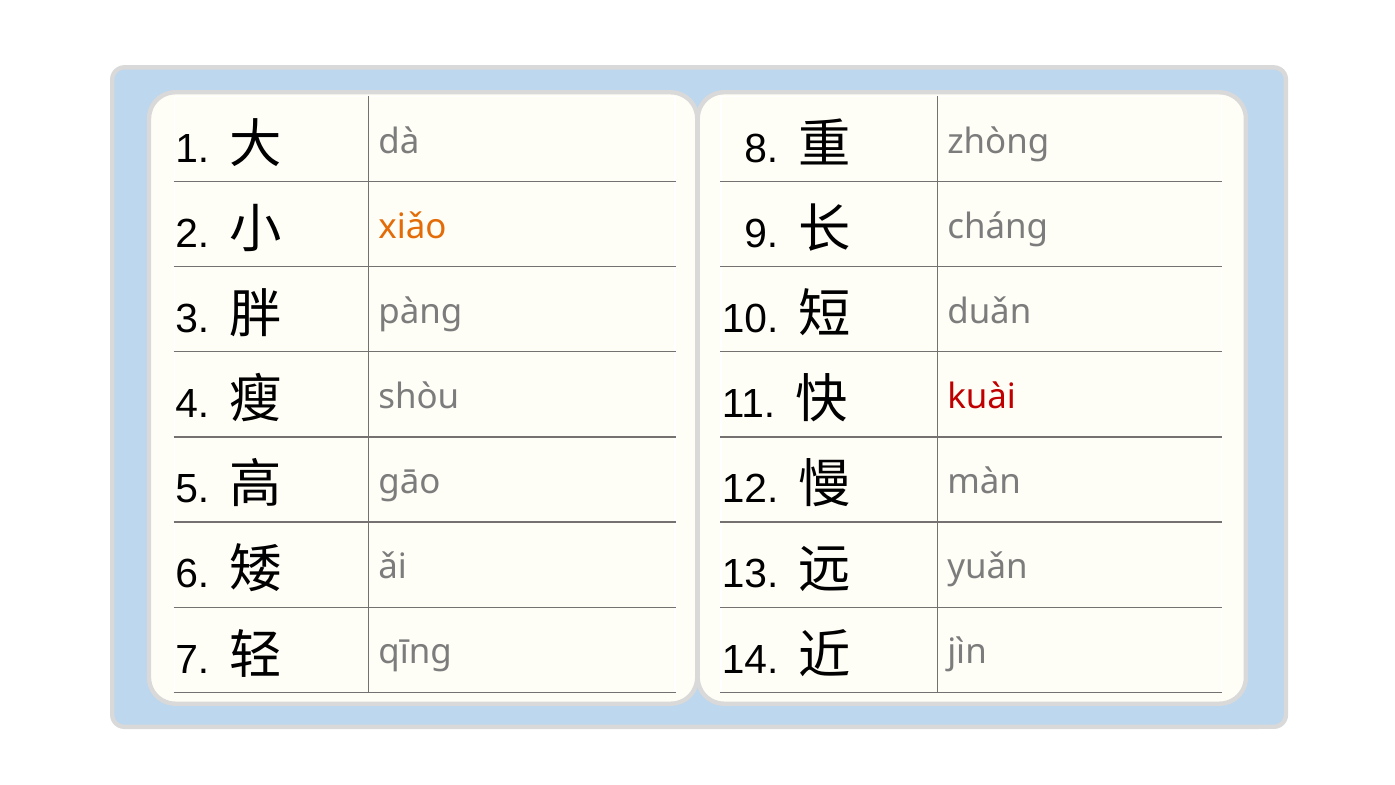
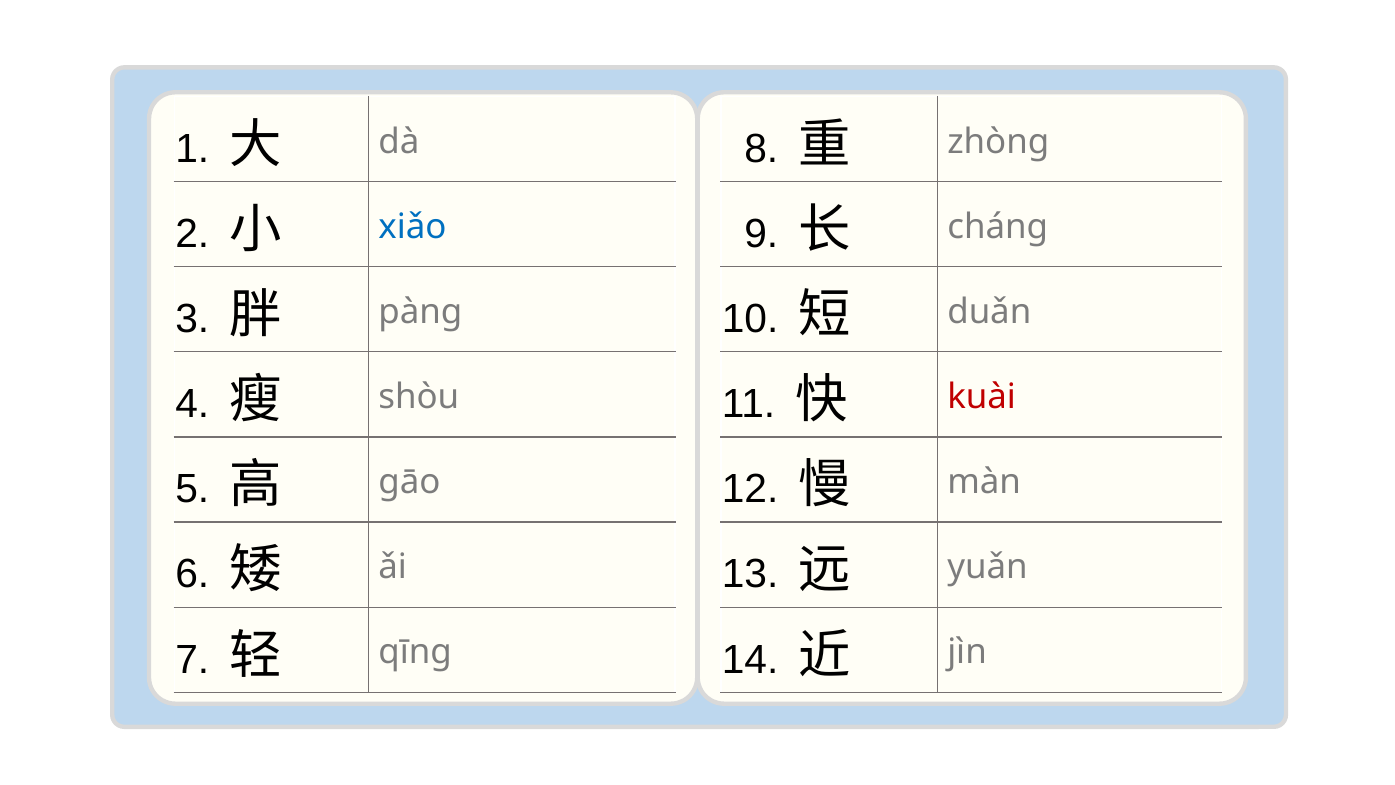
xiǎo colour: orange -> blue (412, 227)
